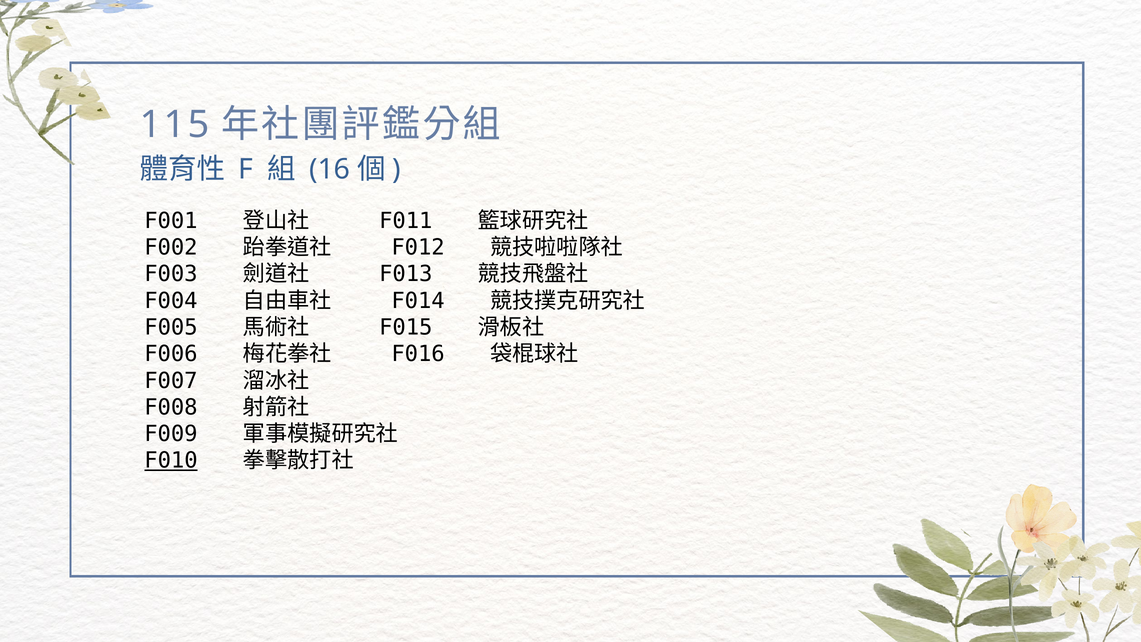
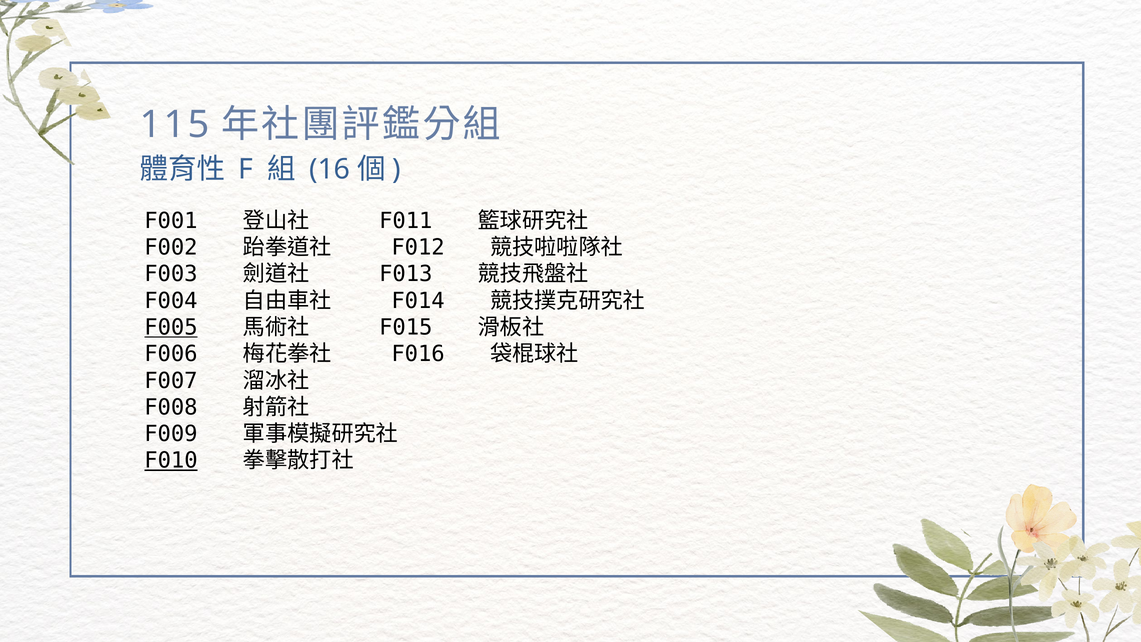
F005 underline: none -> present (171, 327)
